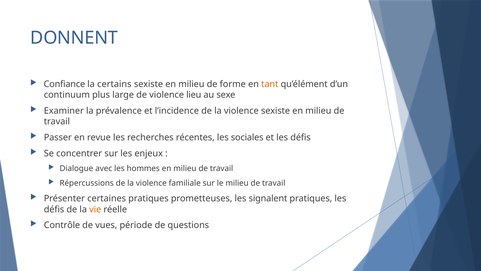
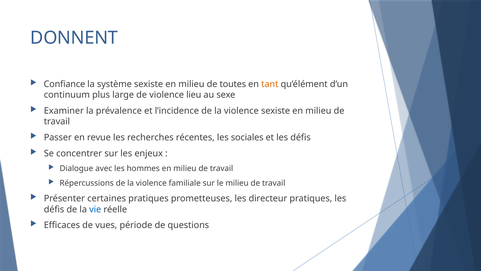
certains: certains -> système (114, 84)
forme: forme -> toutes (233, 84)
signalent: signalent -> directeur (268, 198)
vie colour: orange -> blue (95, 209)
Contrôle: Contrôle -> Efficaces (62, 225)
